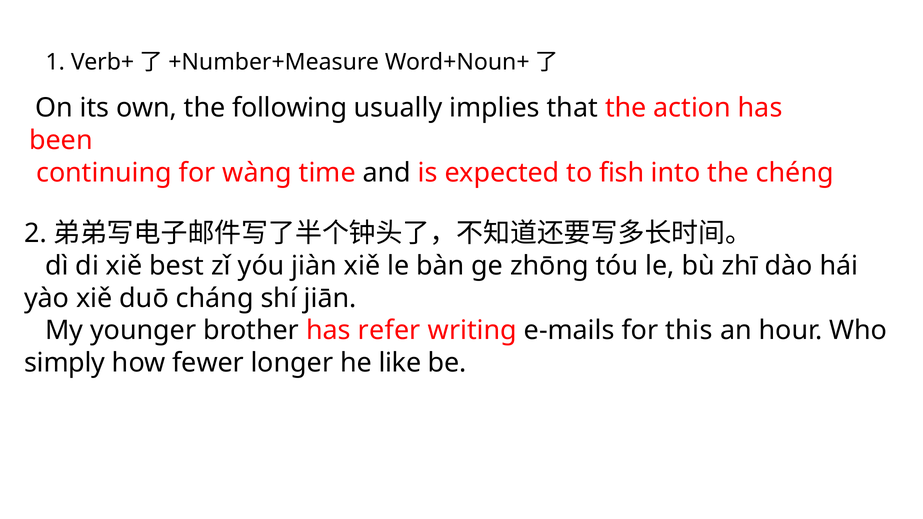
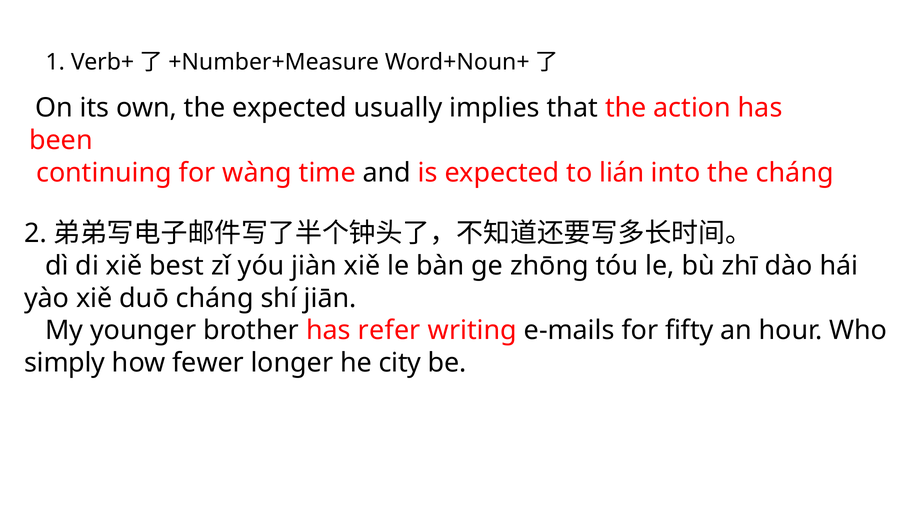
the following: following -> expected (290, 108)
fish: fish -> lián (622, 173)
the chéng: chéng -> cháng (795, 173)
this: this -> fifty (689, 331)
like: like -> city (400, 363)
